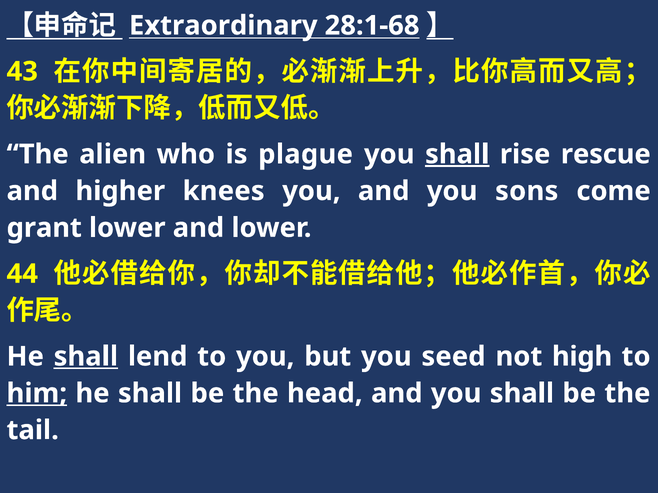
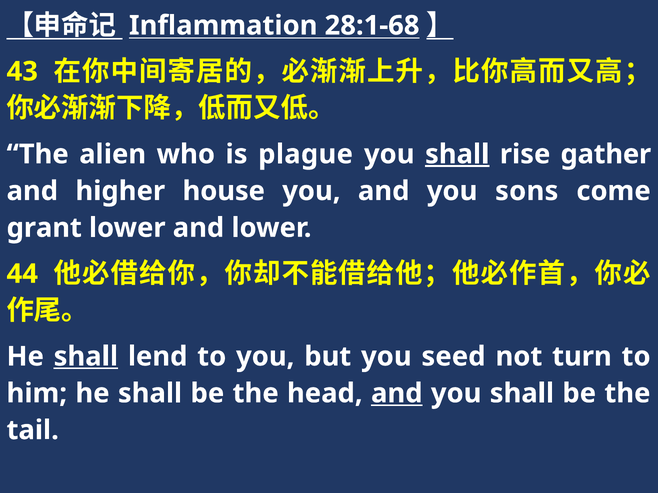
Extraordinary: Extraordinary -> Inflammation (223, 26)
rescue: rescue -> gather (606, 154)
knees: knees -> house (224, 191)
high: high -> turn (582, 357)
him underline: present -> none (37, 394)
and underline: none -> present (397, 394)
